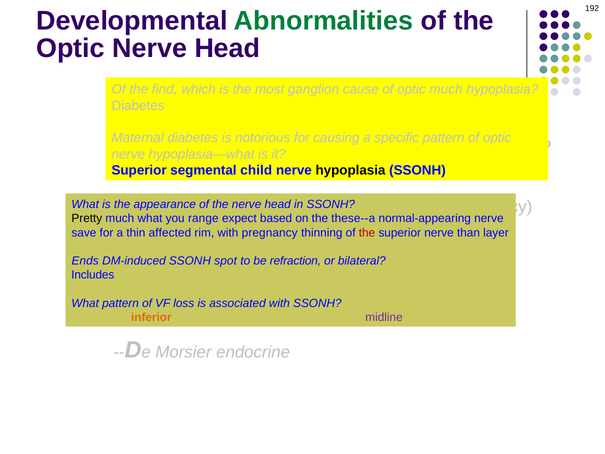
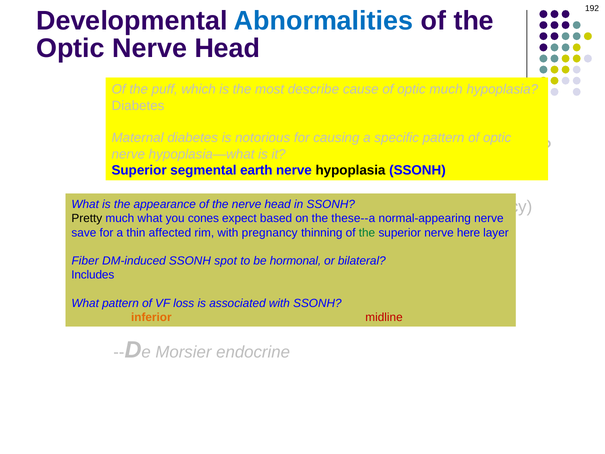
Abnormalities colour: green -> blue (324, 21)
find: find -> puff (165, 89)
ganglion: ganglion -> describe (313, 89)
child: child -> earth (256, 170)
range: range -> cones (203, 218)
the colour: red -> green (367, 232)
than: than -> here (469, 232)
Ends: Ends -> Fiber (85, 261)
refraction: refraction -> hormonal (295, 261)
midline colour: purple -> red (384, 317)
